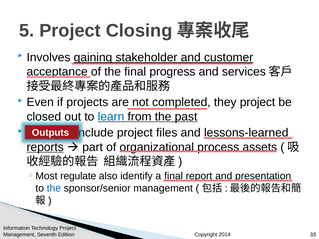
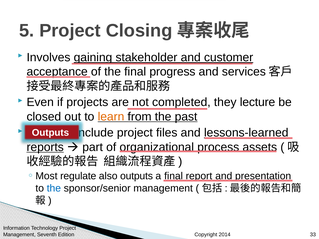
they project: project -> lecture (258, 102)
learn colour: blue -> orange (111, 117)
also identify: identify -> outputs (137, 176)
